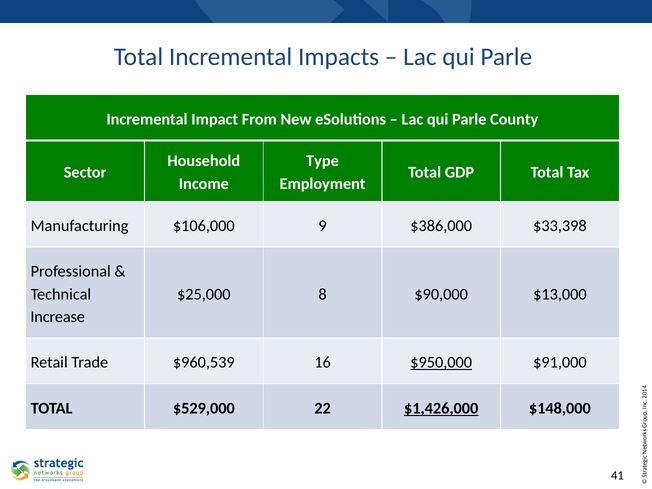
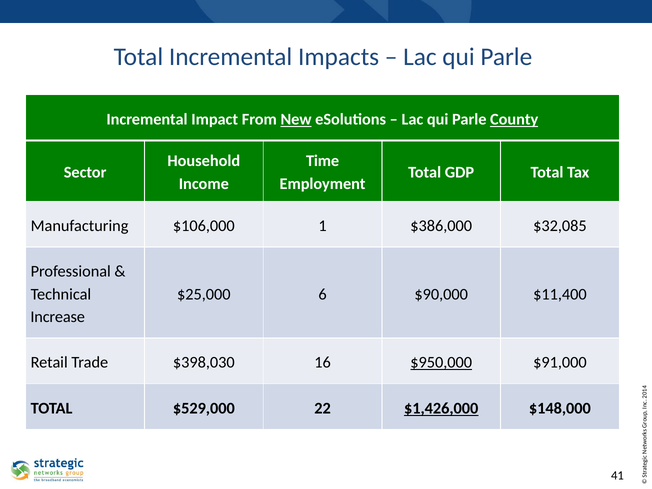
New underline: none -> present (296, 119)
County underline: none -> present (514, 119)
Type: Type -> Time (323, 161)
$106,000 9: 9 -> 1 (323, 226)
$33,398: $33,398 -> $32,085 (560, 226)
8: 8 -> 6 (323, 294)
$13,000: $13,000 -> $11,400 (560, 294)
$960,539: $960,539 -> $398,030 (204, 363)
